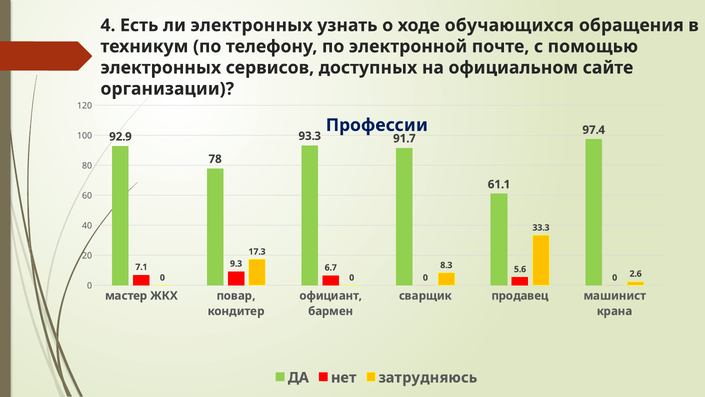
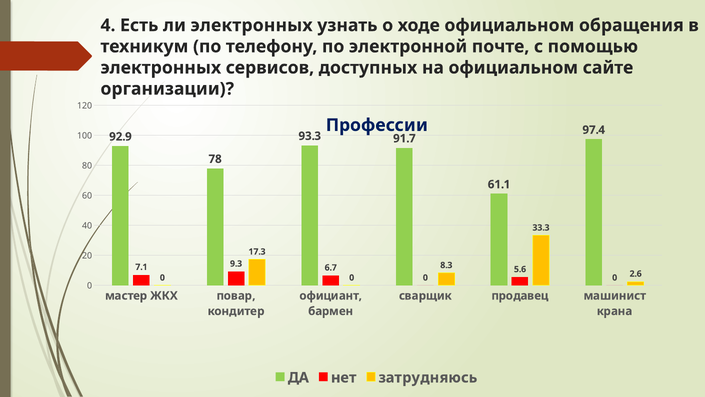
ходе обучающихся: обучающихся -> официальном (509, 25)
